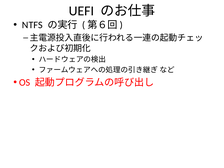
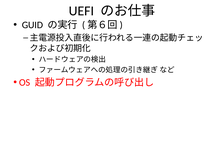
NTFS: NTFS -> GUID (32, 25)
